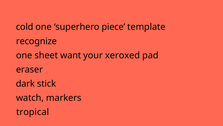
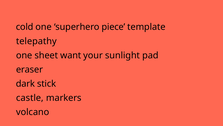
recognize: recognize -> telepathy (36, 41)
xeroxed: xeroxed -> sunlight (123, 55)
watch: watch -> castle (30, 98)
tropical: tropical -> volcano (33, 112)
